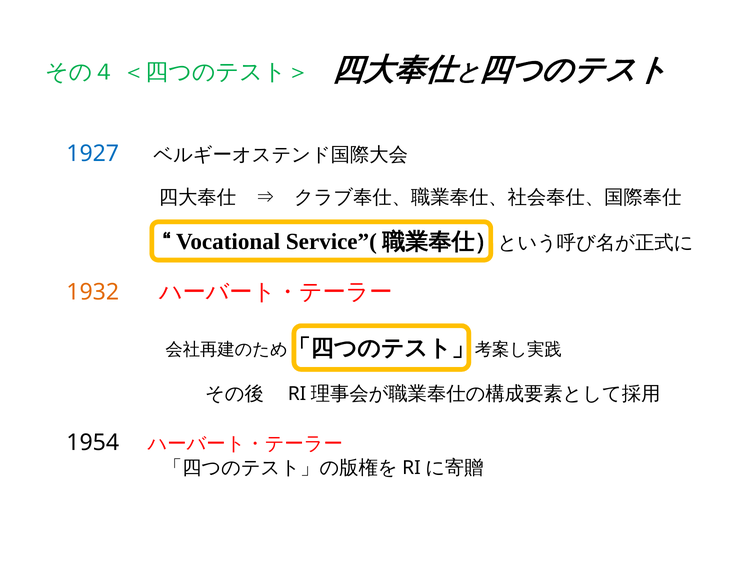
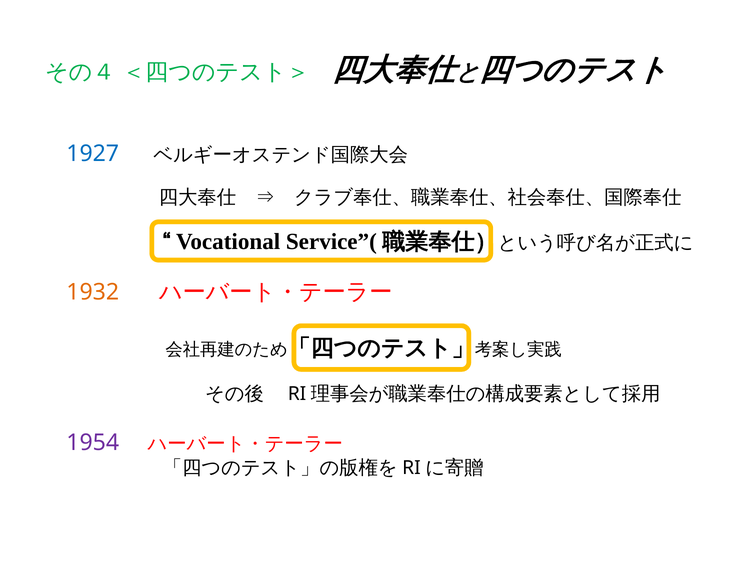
1954 colour: black -> purple (93, 443)
